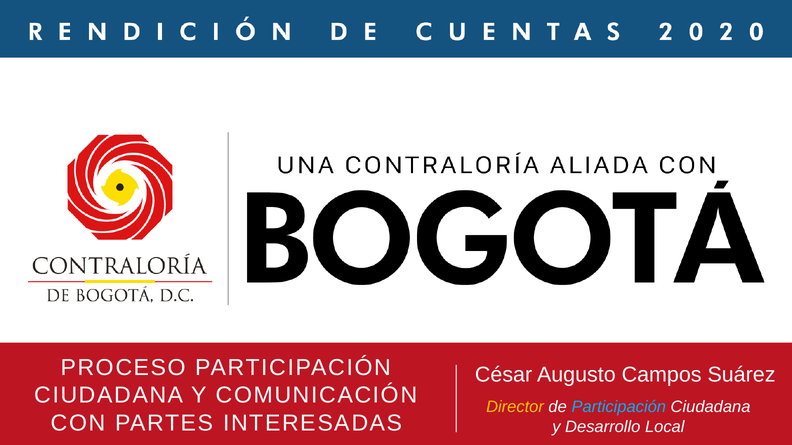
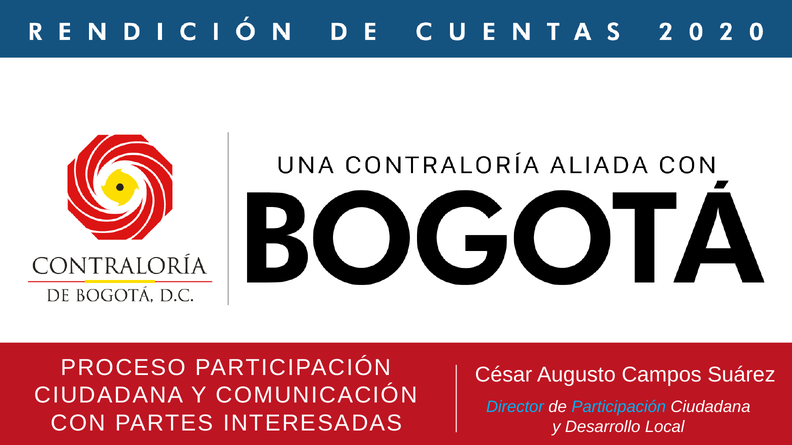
Director colour: yellow -> light blue (515, 407)
